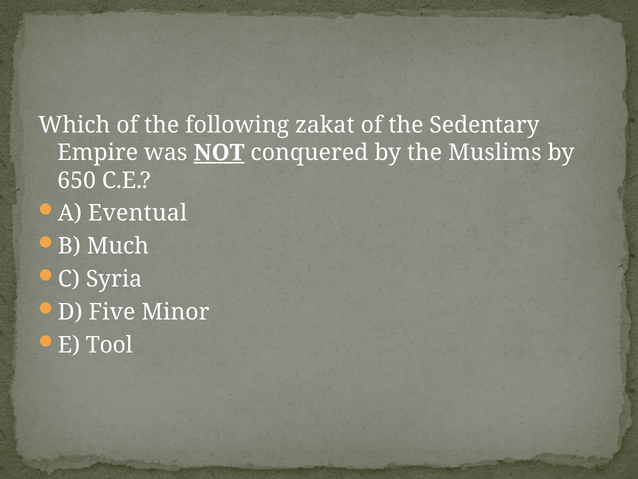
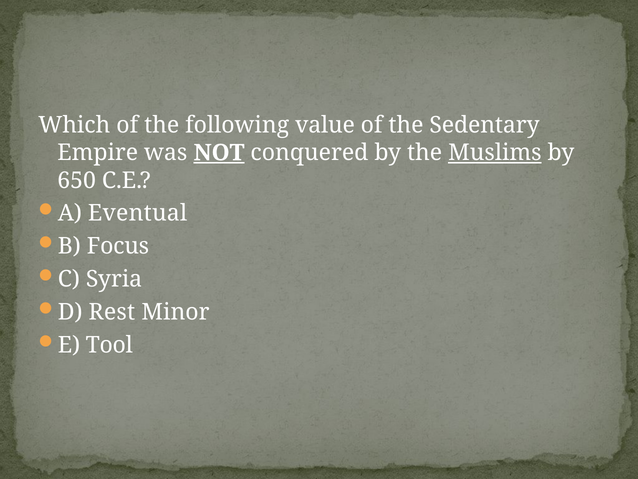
zakat: zakat -> value (325, 125)
Muslims underline: none -> present (495, 153)
Much: Much -> Focus (118, 246)
Five: Five -> Rest (112, 312)
